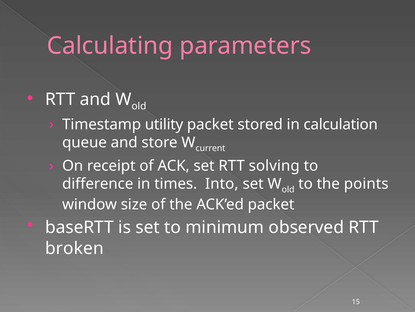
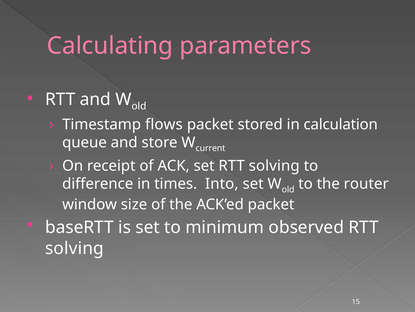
utility: utility -> flows (164, 124)
points: points -> router (366, 184)
broken: broken -> solving (75, 248)
